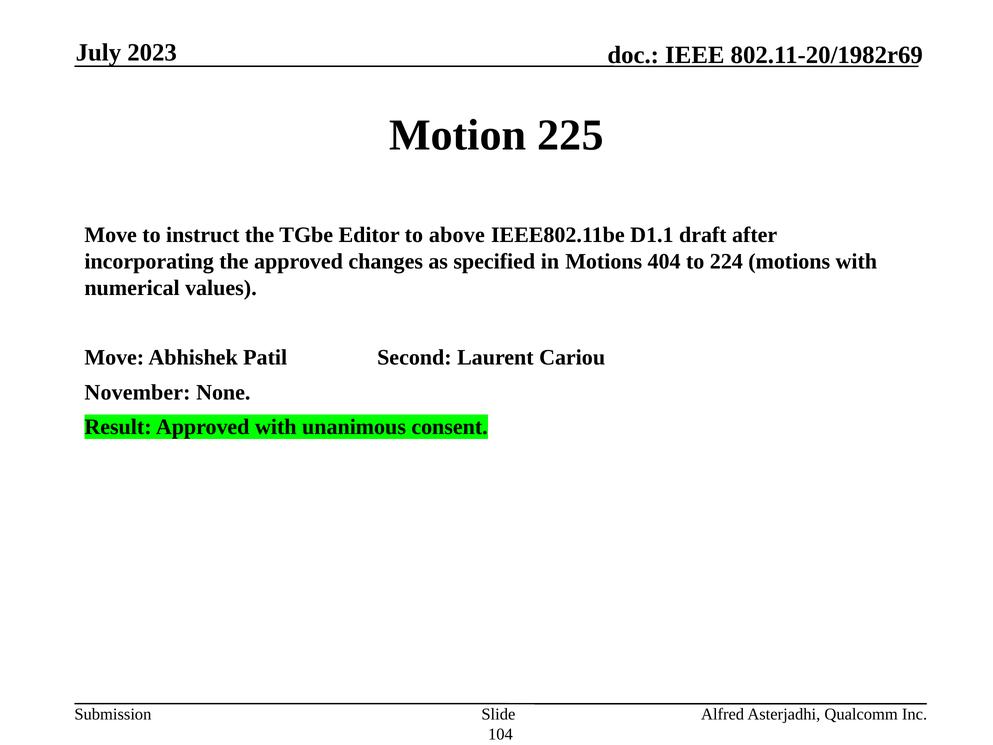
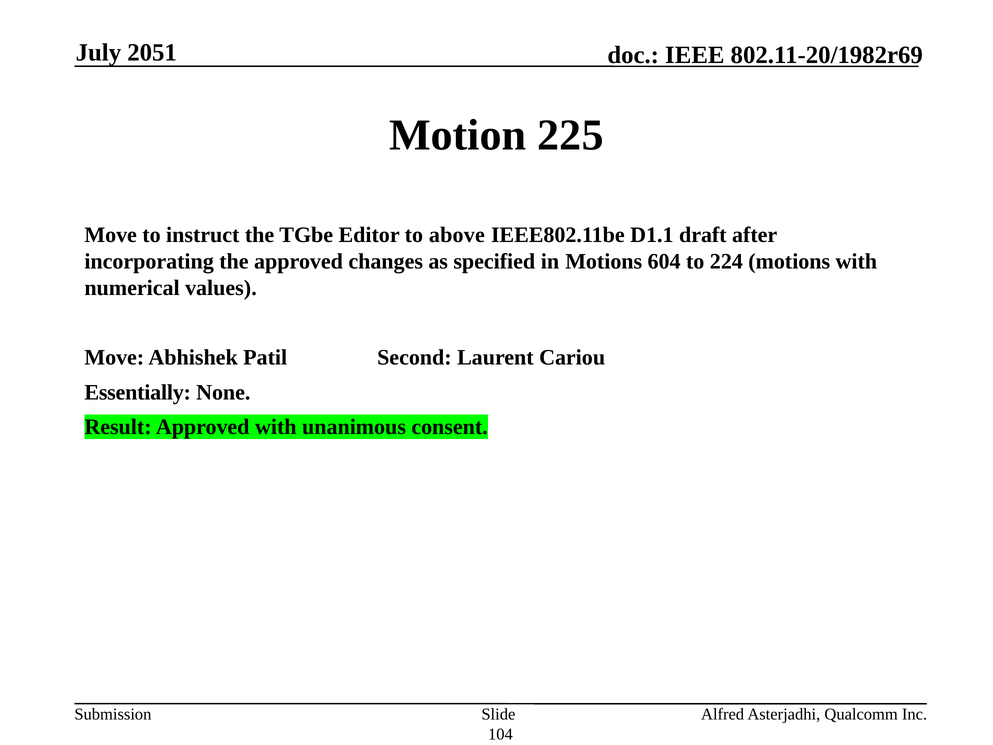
2023: 2023 -> 2051 (152, 53)
404: 404 -> 604 (664, 261)
November: November -> Essentially (138, 392)
